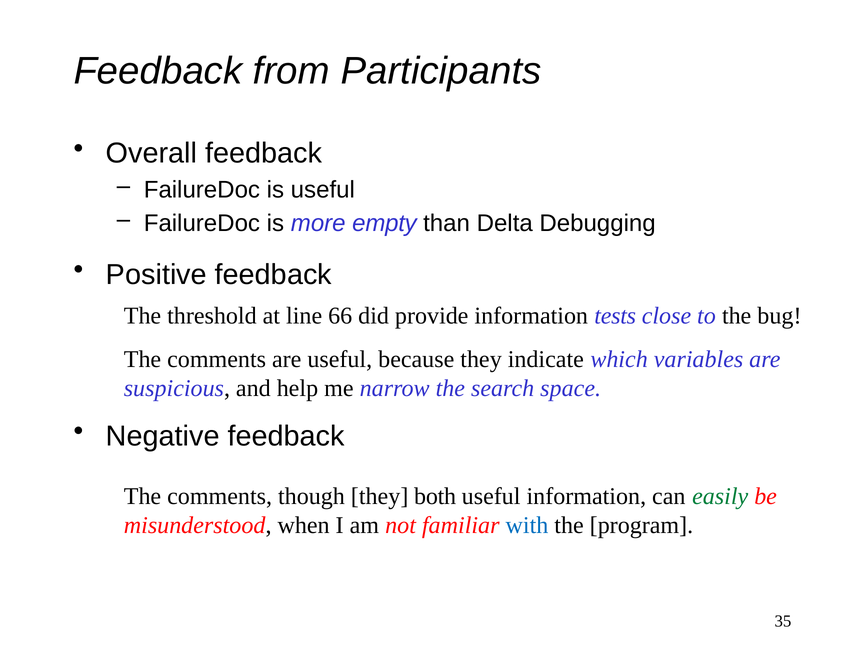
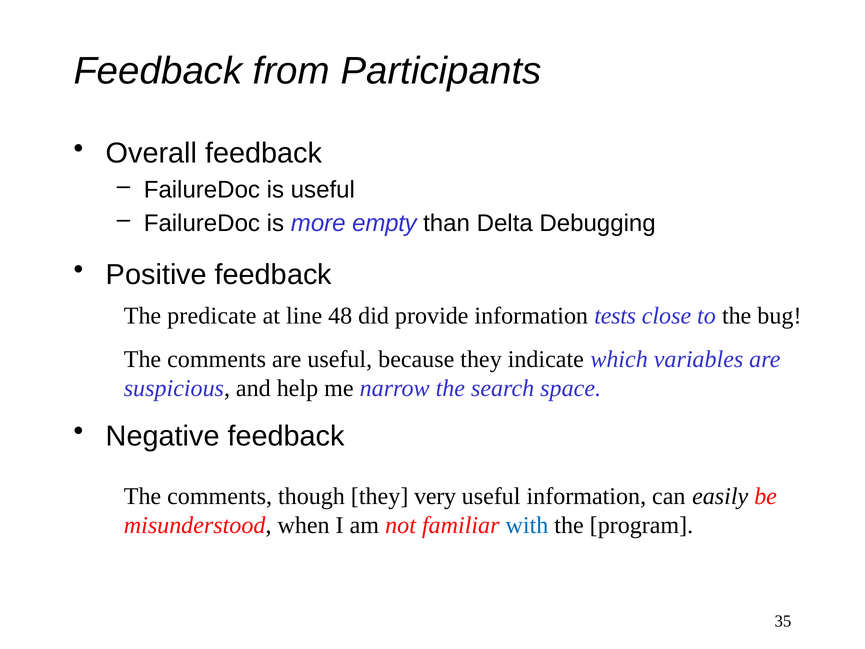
threshold: threshold -> predicate (212, 316)
66: 66 -> 48 (340, 316)
both: both -> very (435, 496)
easily colour: green -> black (720, 496)
